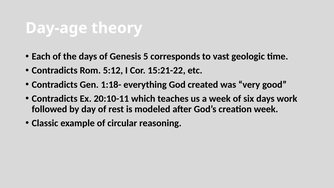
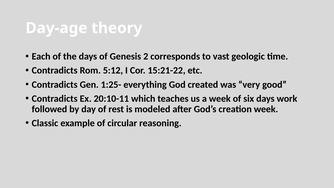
5: 5 -> 2 (146, 56)
1:18-: 1:18- -> 1:25- (111, 84)
